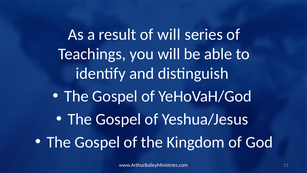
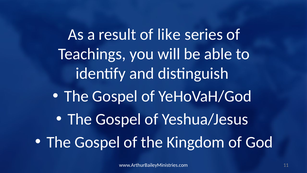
of will: will -> like (169, 34)
